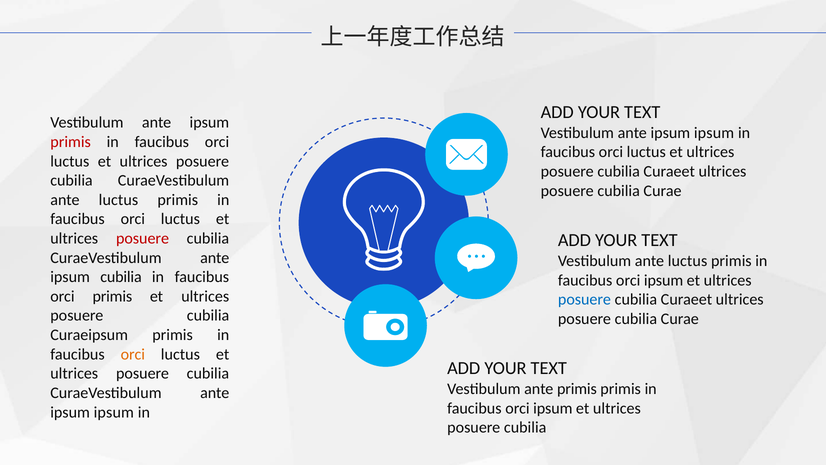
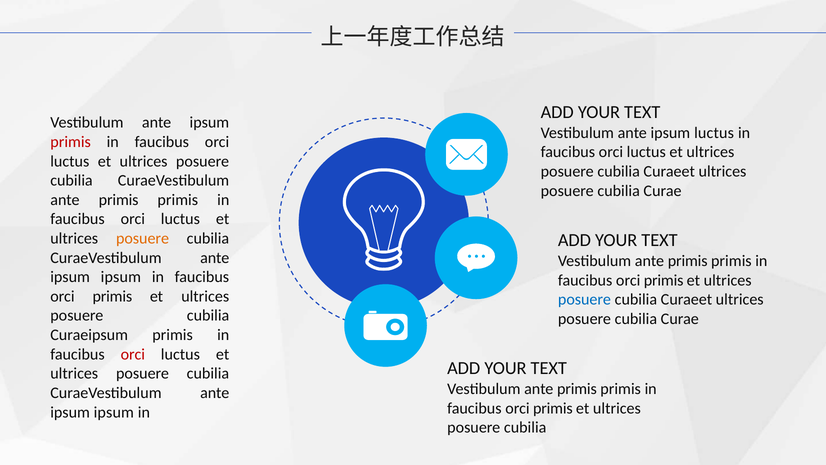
Vestibulum ante ipsum ipsum: ipsum -> luctus (714, 133)
luctus: luctus -> primis (119, 200)
posuere colour: red -> orange (143, 238)
luctus: luctus -> primis (688, 261)
cubilia: cubilia -> ipsum (121, 277)
ipsum: ipsum -> primis (664, 280)
orci colour: orange -> red (133, 354)
ipsum: ipsum -> primis (553, 408)
